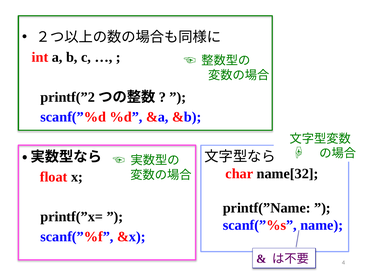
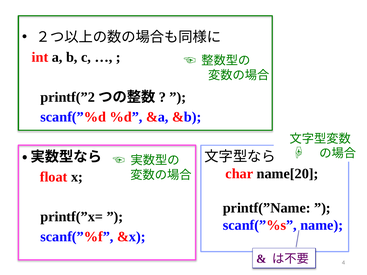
name[32: name[32 -> name[20 (288, 174)
